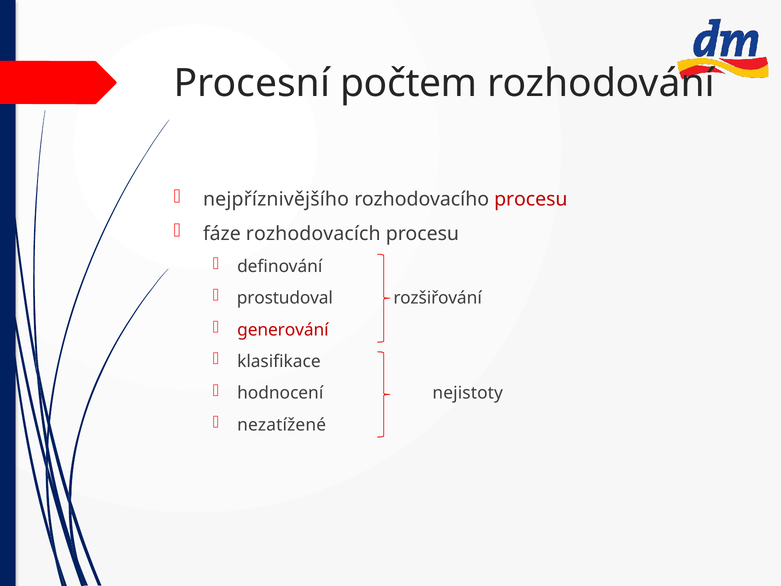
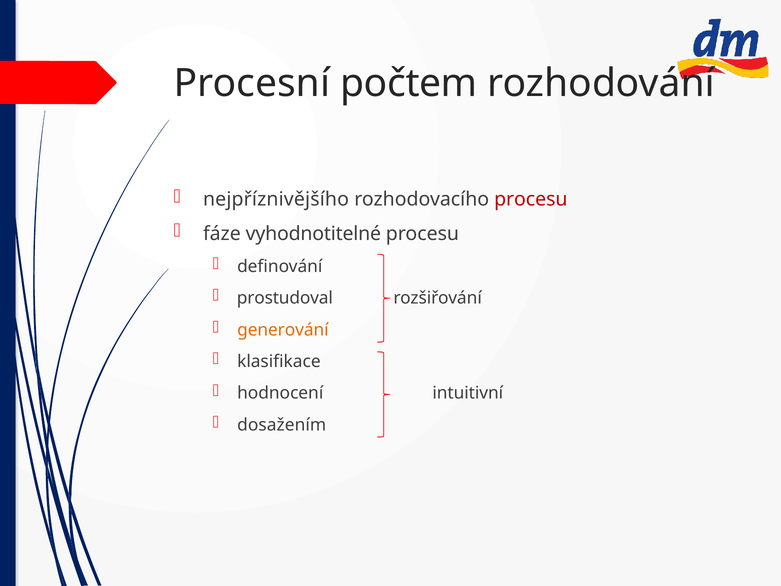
rozhodovacích: rozhodovacích -> vyhodnotitelné (313, 234)
generování colour: red -> orange (283, 330)
nejistoty: nejistoty -> intuitivní (468, 393)
nezatížené: nezatížené -> dosažením (282, 425)
